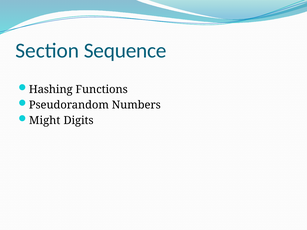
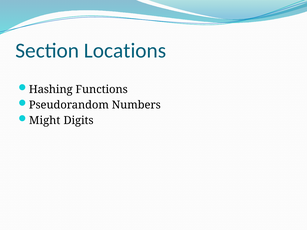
Sequence: Sequence -> Locations (125, 51)
